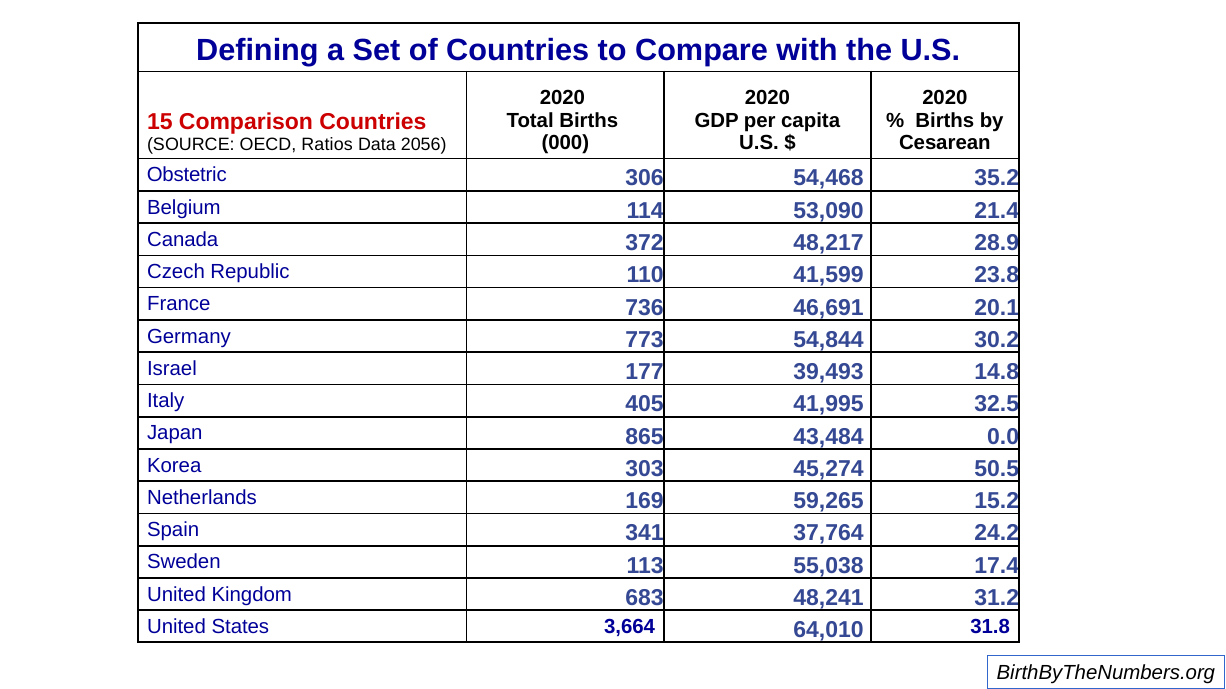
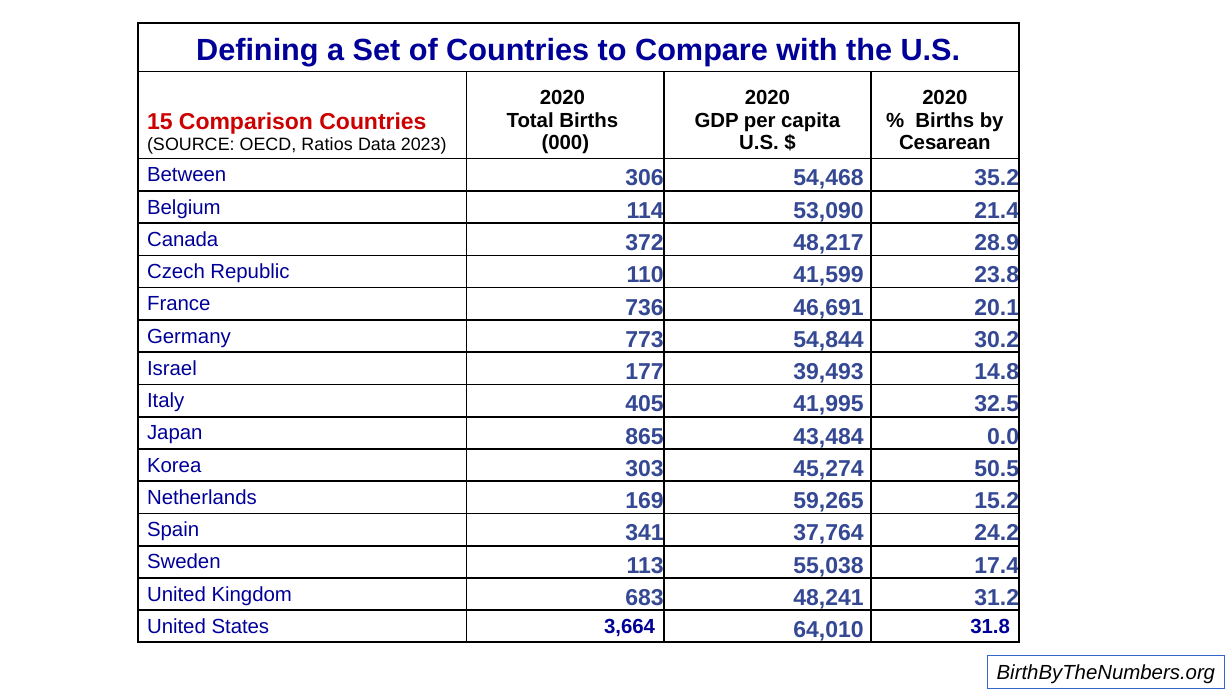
2056: 2056 -> 2023 (424, 144)
Obstetric: Obstetric -> Between (187, 175)
